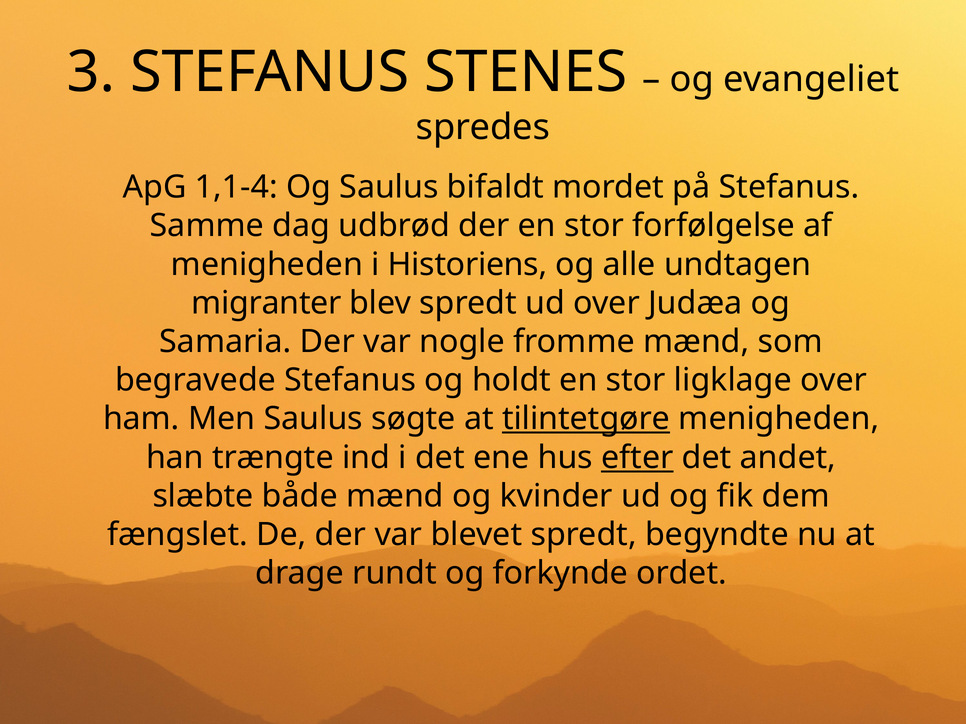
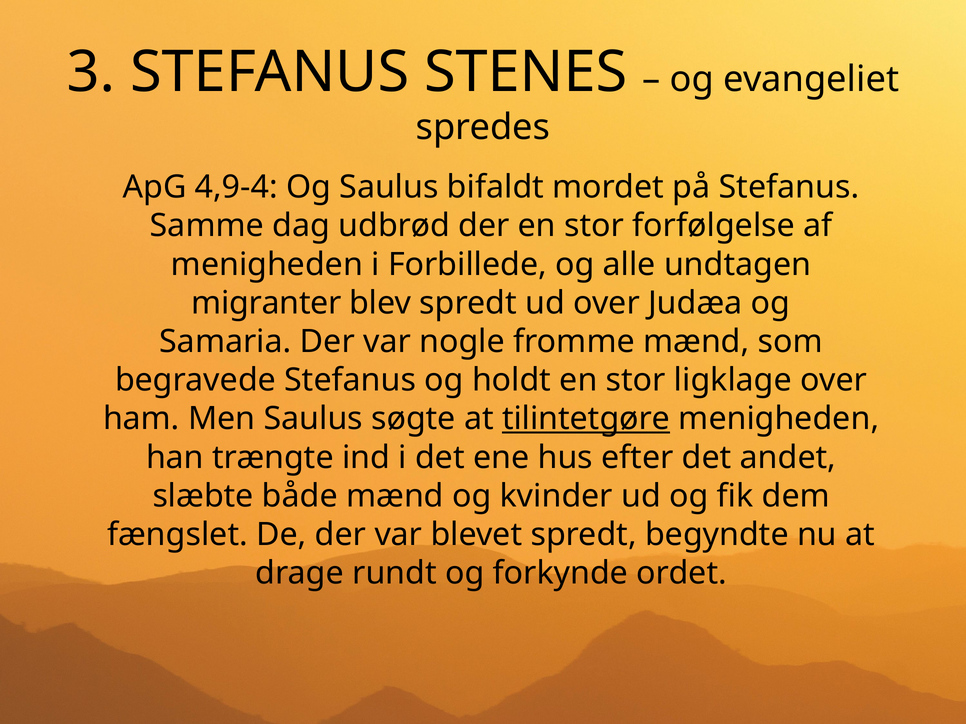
1,1-4: 1,1-4 -> 4,9-4 (236, 187)
Historiens: Historiens -> Forbillede (467, 265)
efter underline: present -> none (637, 458)
